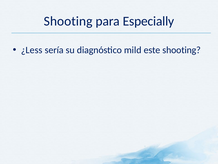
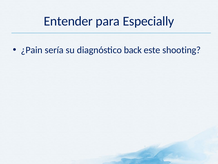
Shooting: Shooting -> Entender (68, 21)
¿Less: ¿Less -> ¿Pain (32, 50)
mild: mild -> back (133, 50)
